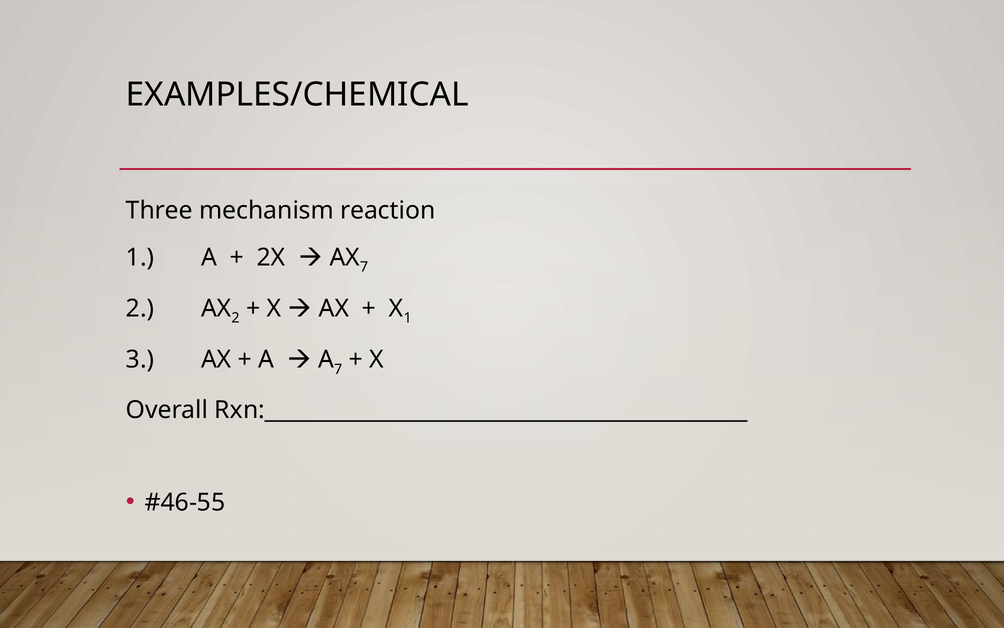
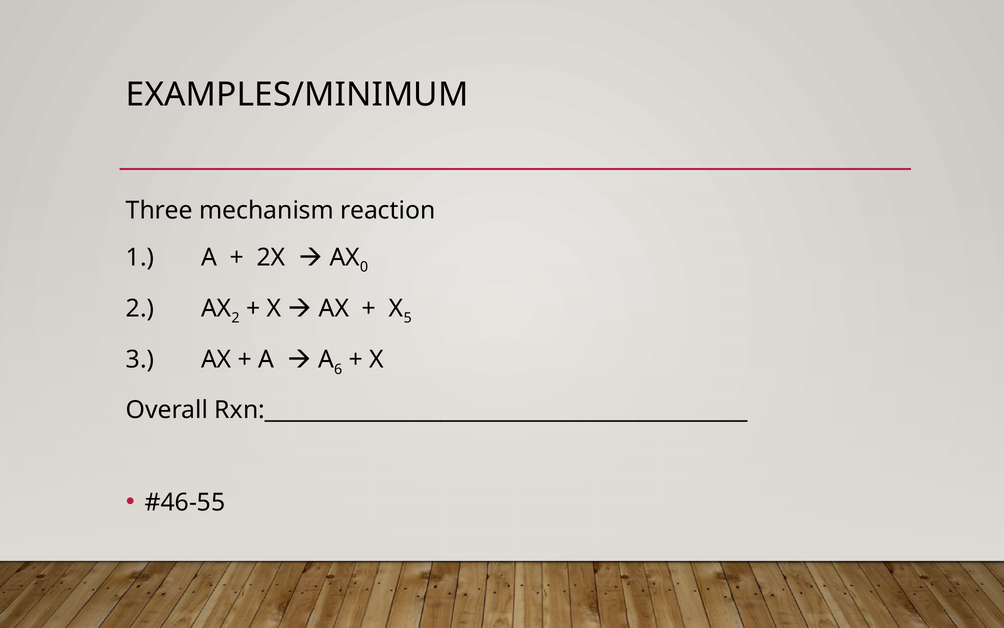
EXAMPLES/CHEMICAL: EXAMPLES/CHEMICAL -> EXAMPLES/MINIMUM (297, 95)
AX 7: 7 -> 0 (364, 267)
X 1: 1 -> 5 (408, 318)
A 7: 7 -> 6 (338, 369)
